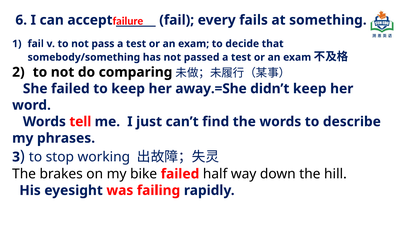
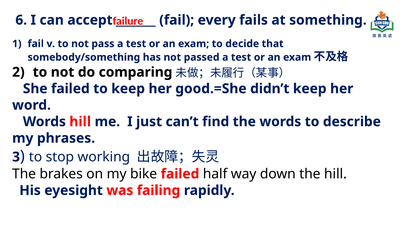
away.=She: away.=She -> good.=She (211, 89)
Words tell: tell -> hill (80, 122)
